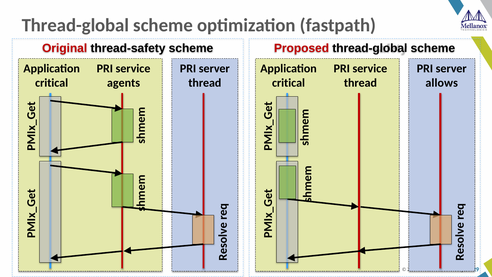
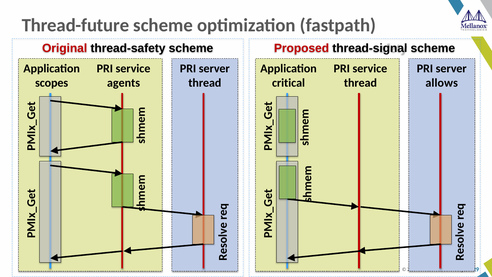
Thread-global: Thread-global -> Thread-future (75, 25)
Proposed thread-global: thread-global -> thread-signal (370, 48)
critical: critical -> scopes (52, 83)
